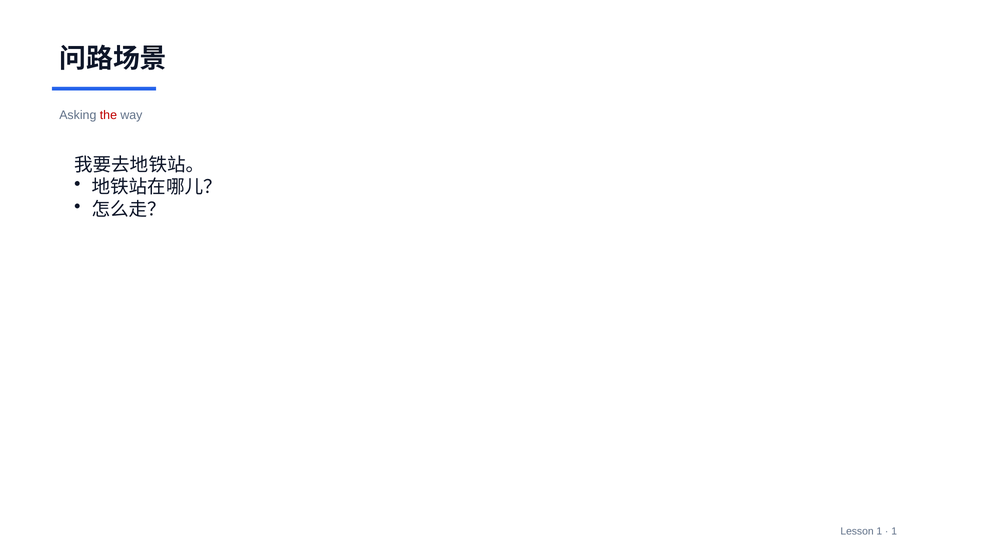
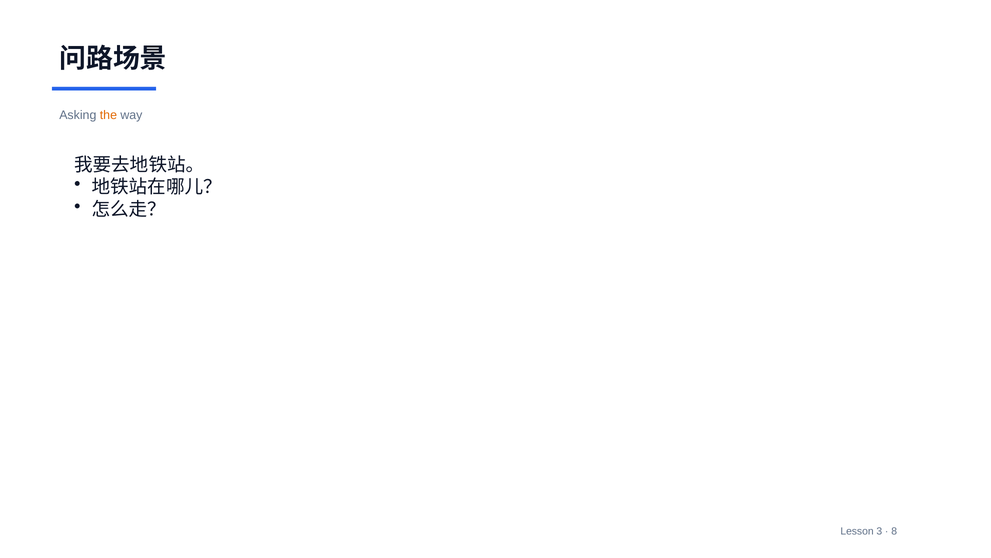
the colour: red -> orange (108, 115)
Lesson 1: 1 -> 3 (879, 531)
1: 1 -> 8 (894, 531)
